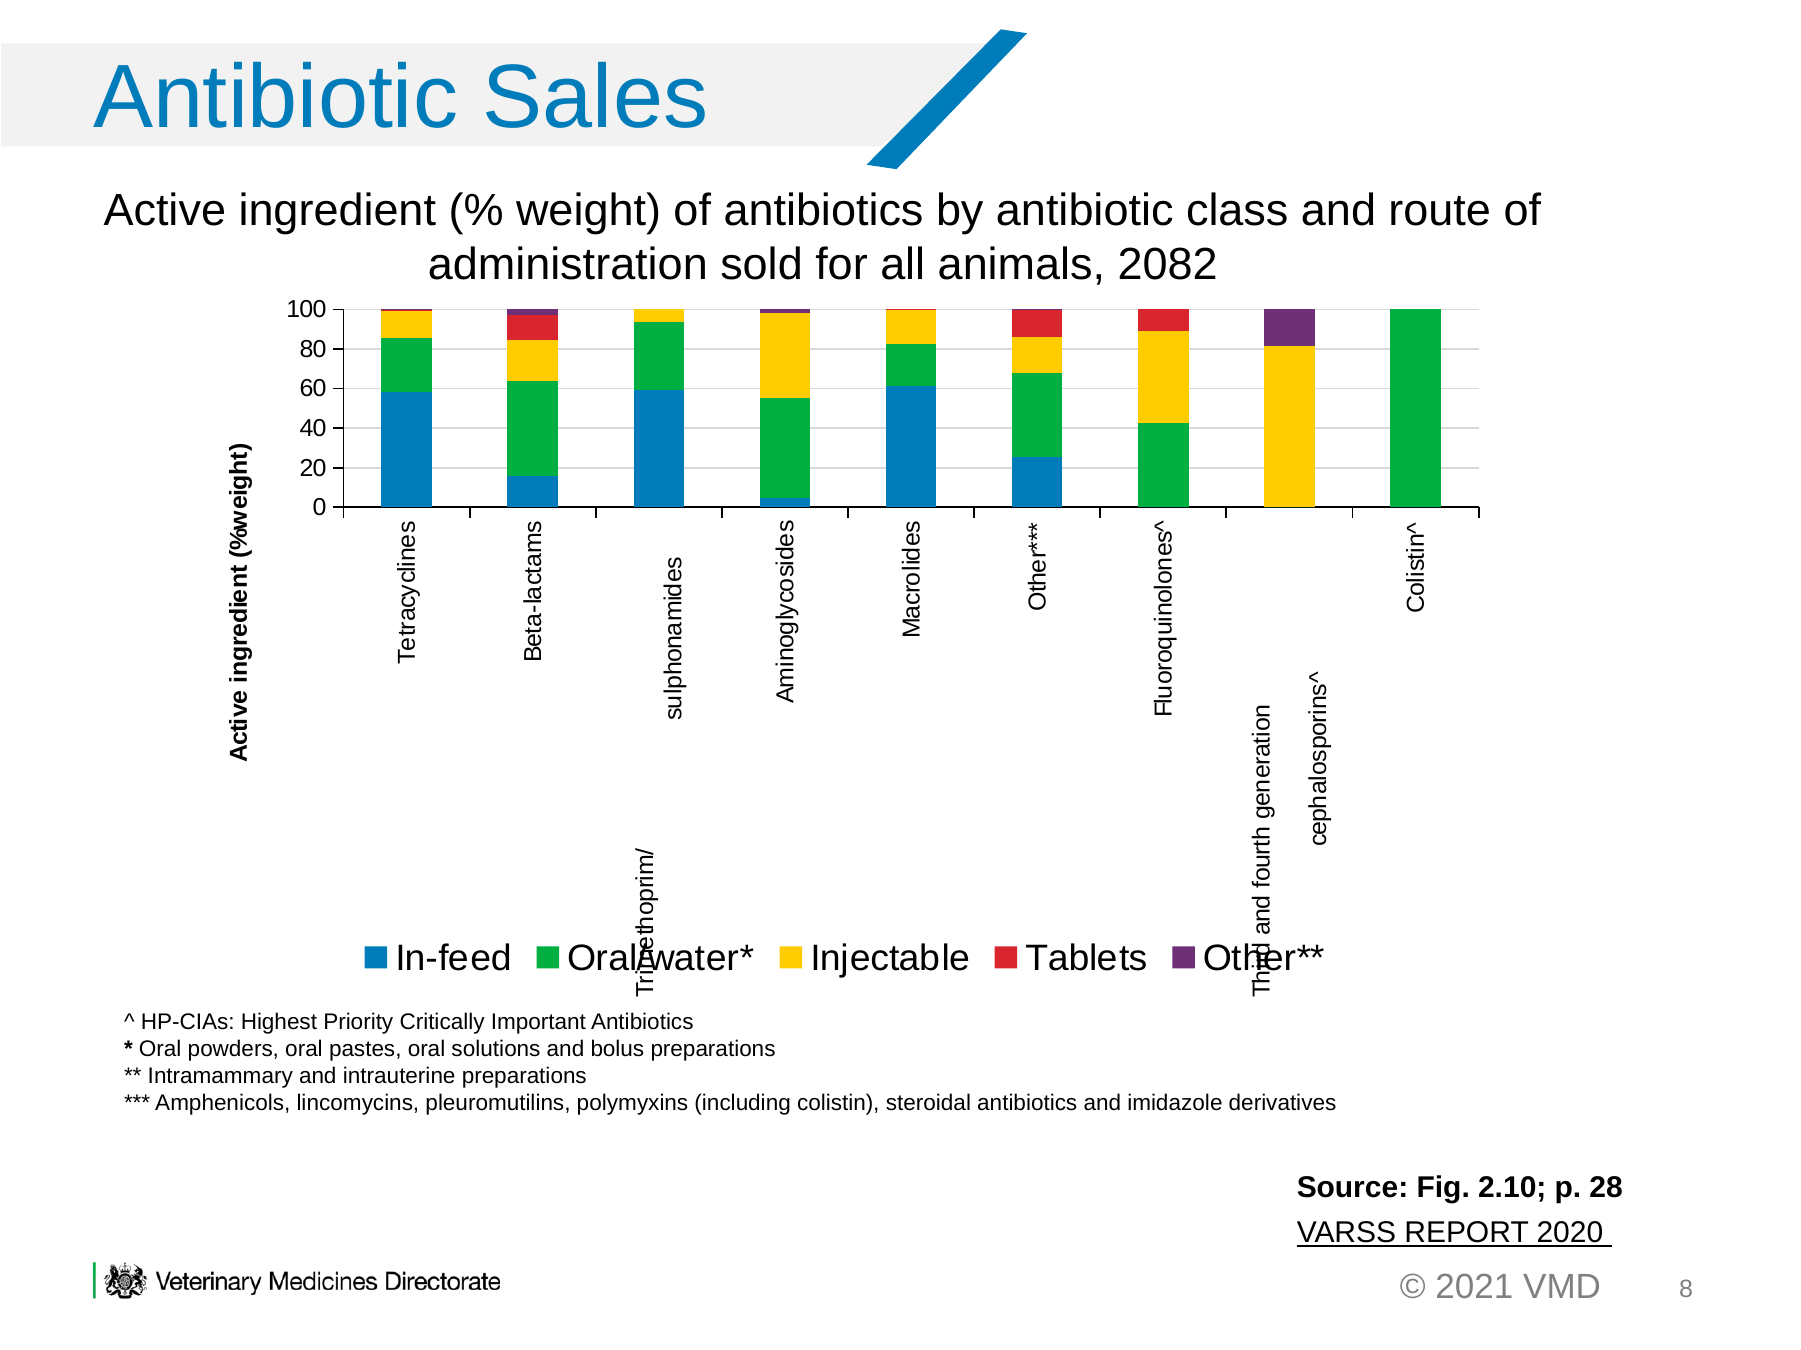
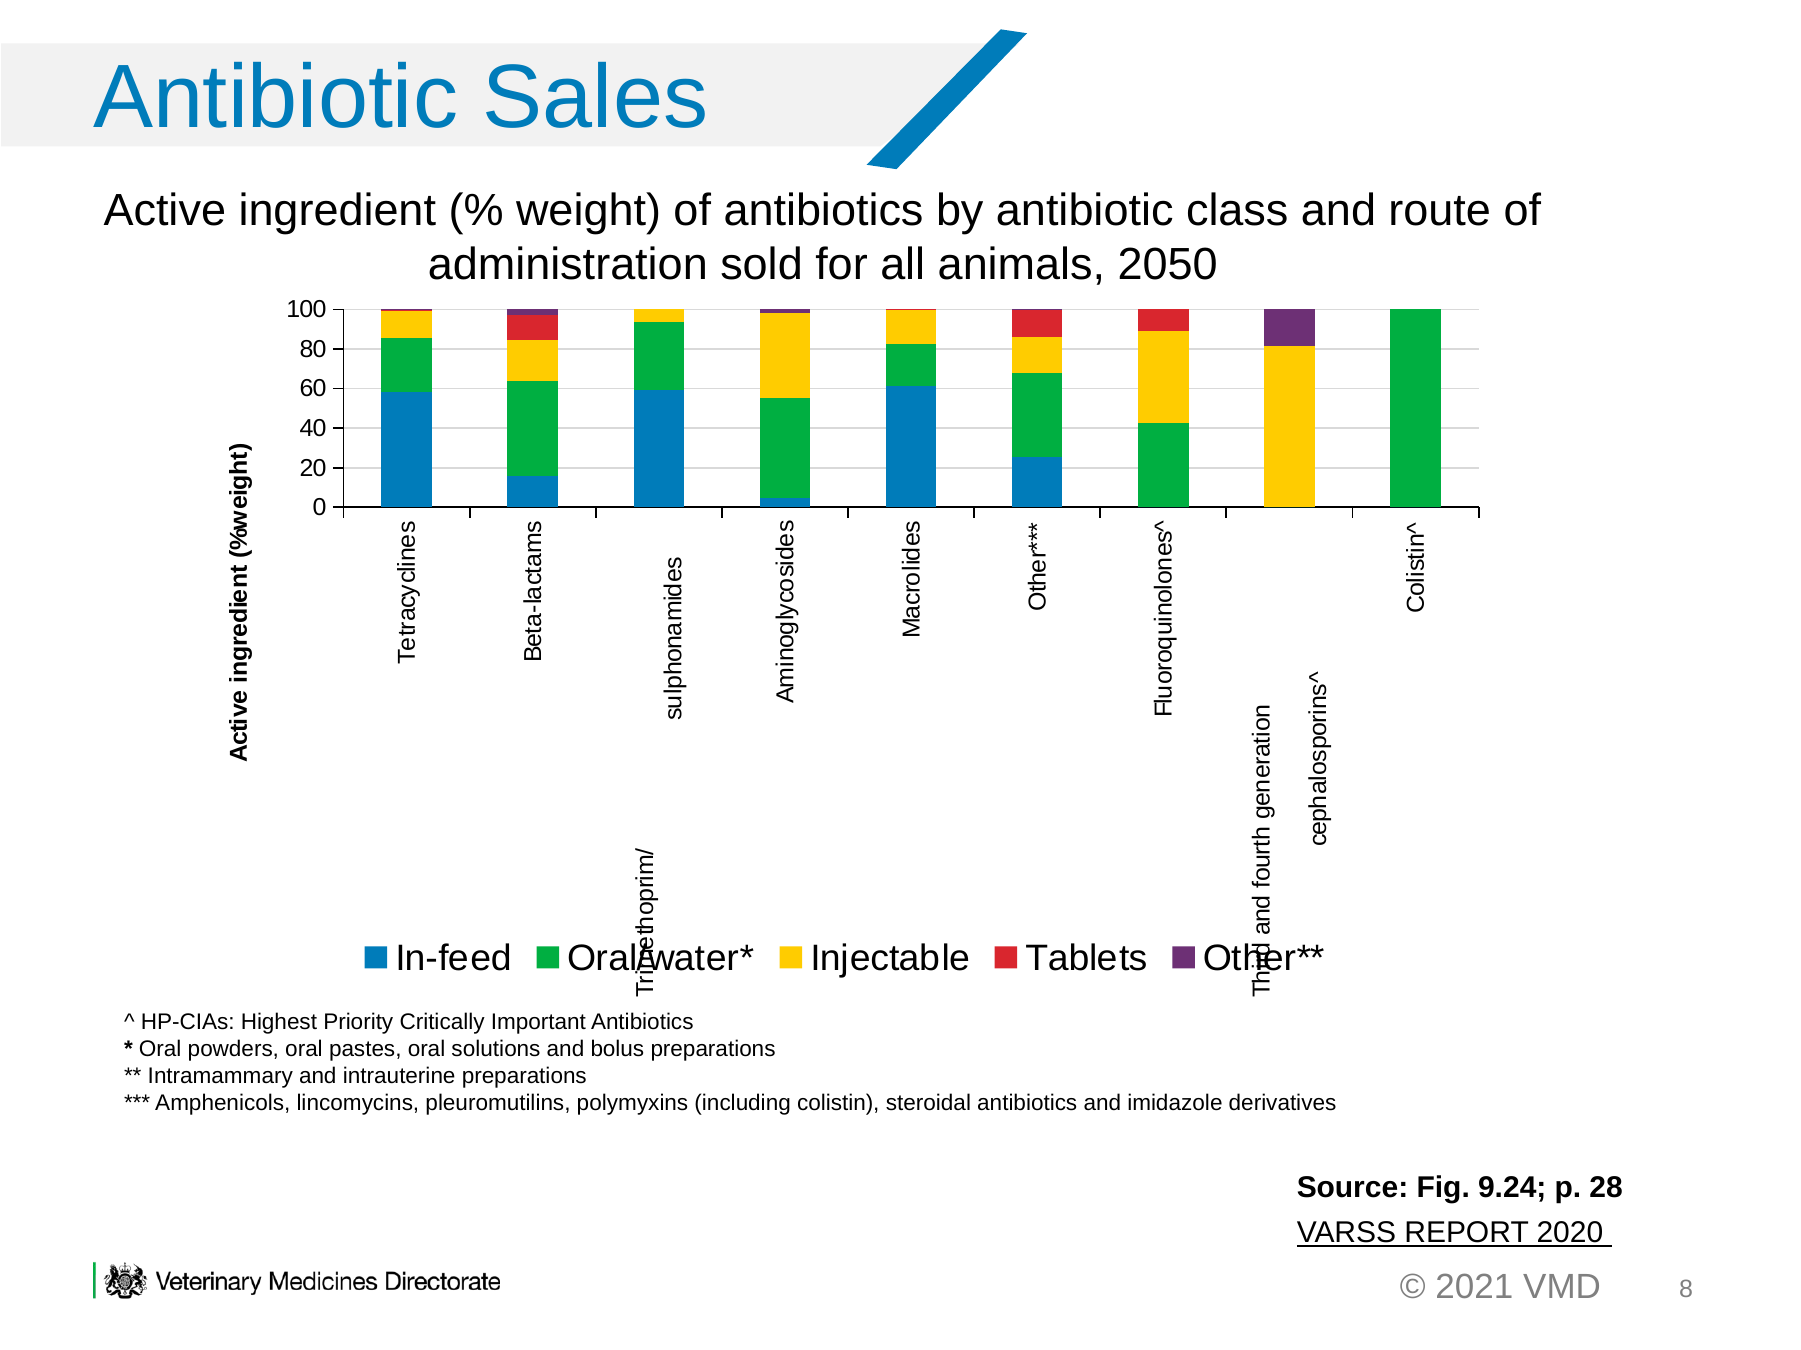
2082: 2082 -> 2050 (1168, 265)
2.10: 2.10 -> 9.24 (1512, 1189)
